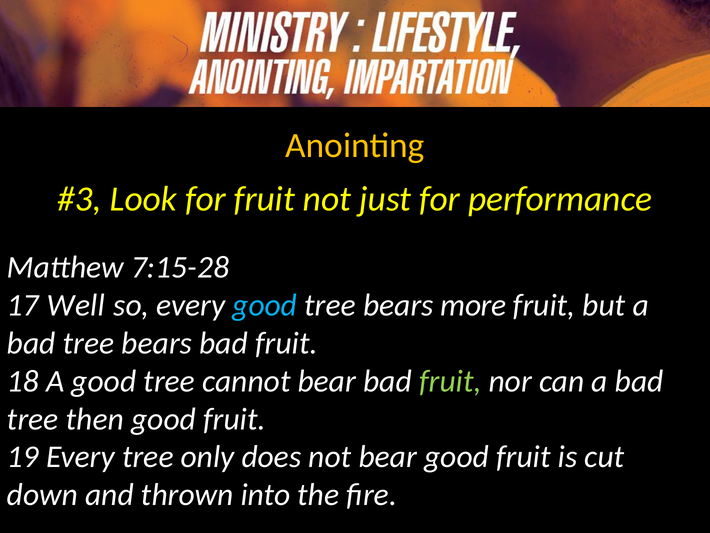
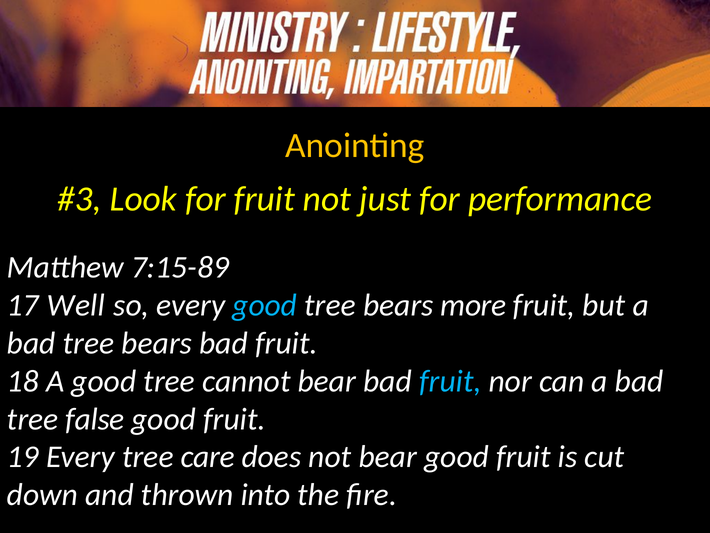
7:15-28: 7:15-28 -> 7:15-89 (180, 267)
fruit colour: light green -> light blue (450, 381)
then: then -> false (95, 419)
only: only -> care (208, 457)
